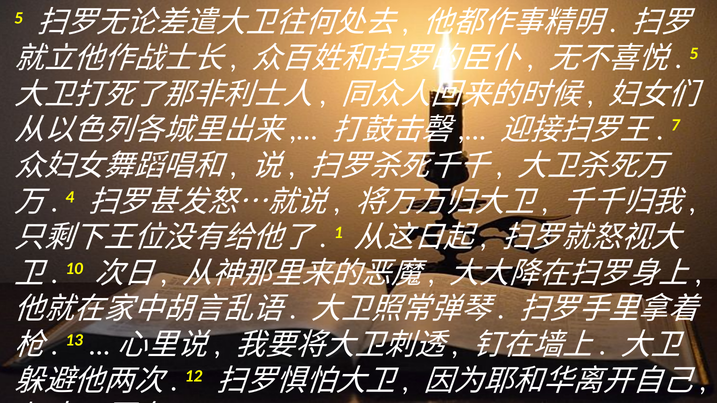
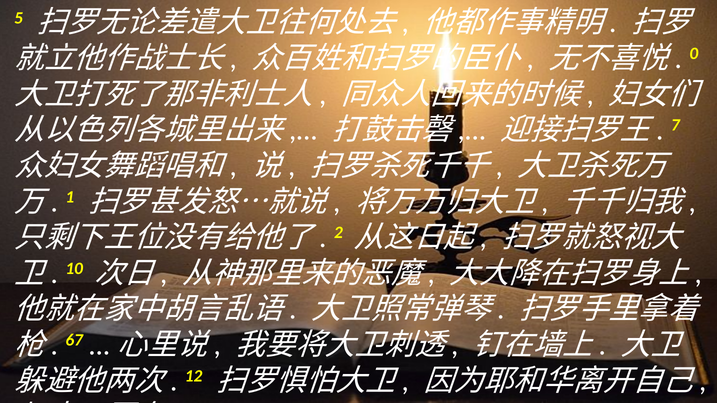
5: 5 -> 0 (694, 54)
4: 4 -> 1 (70, 197)
1: 1 -> 2 (338, 233)
13: 13 -> 67 (74, 340)
